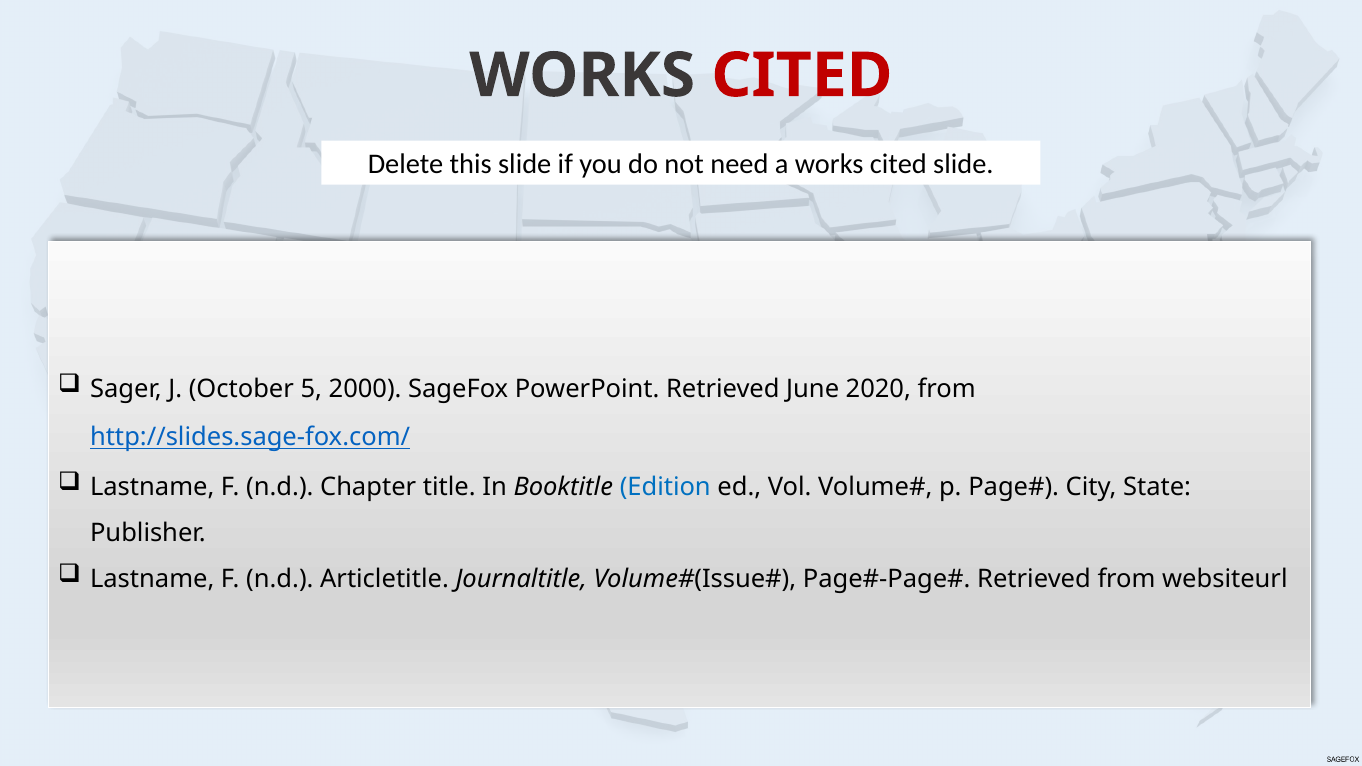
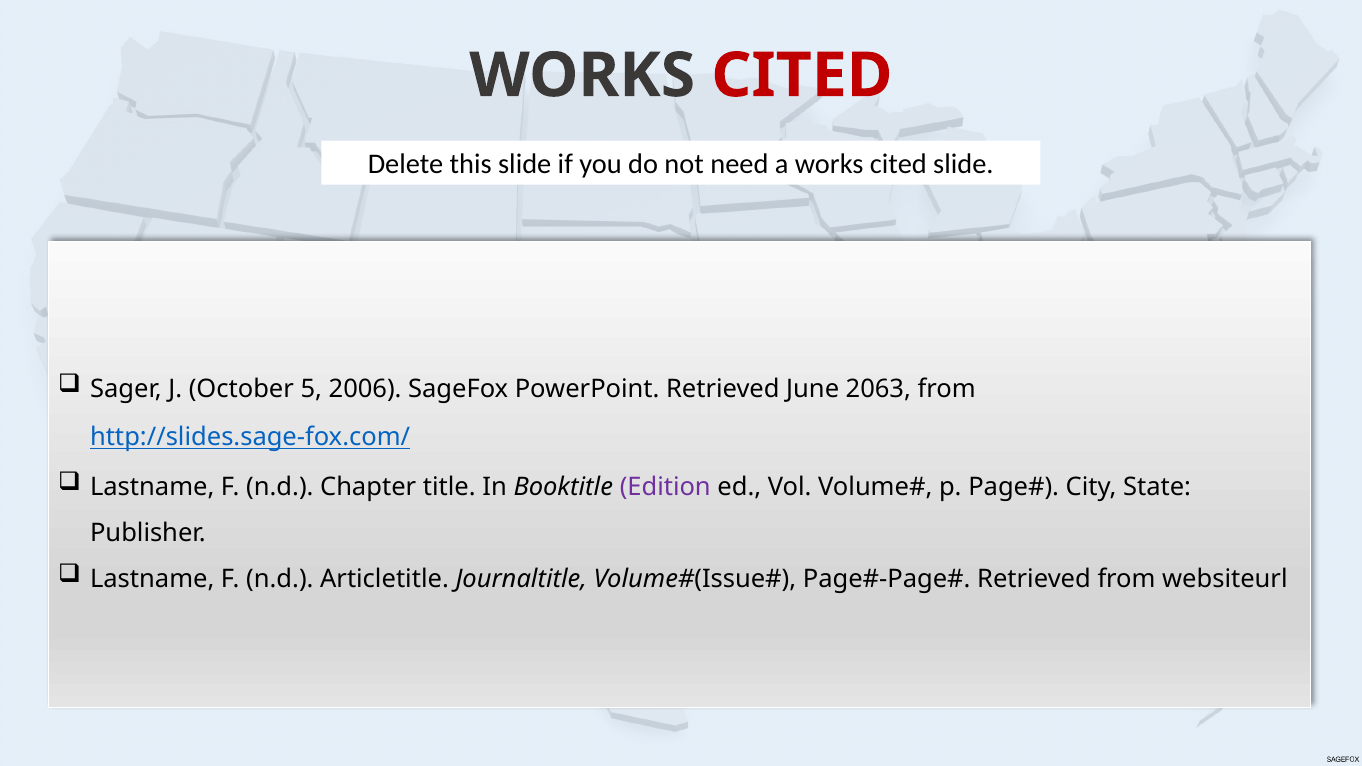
2000: 2000 -> 2006 (365, 389)
2020: 2020 -> 2063 (878, 389)
Edition colour: blue -> purple (665, 487)
